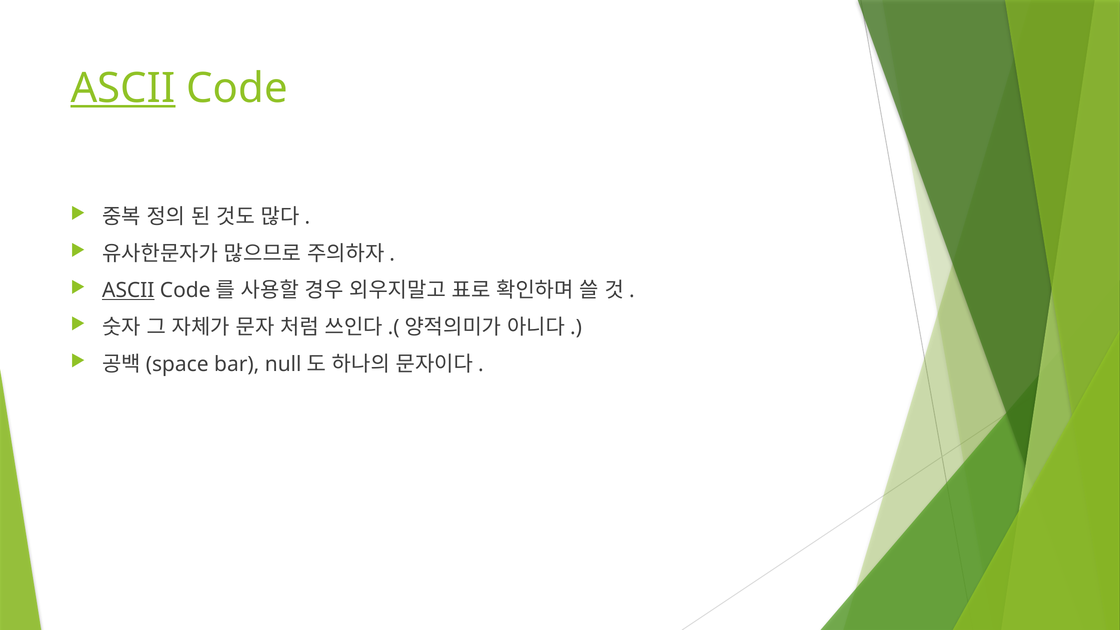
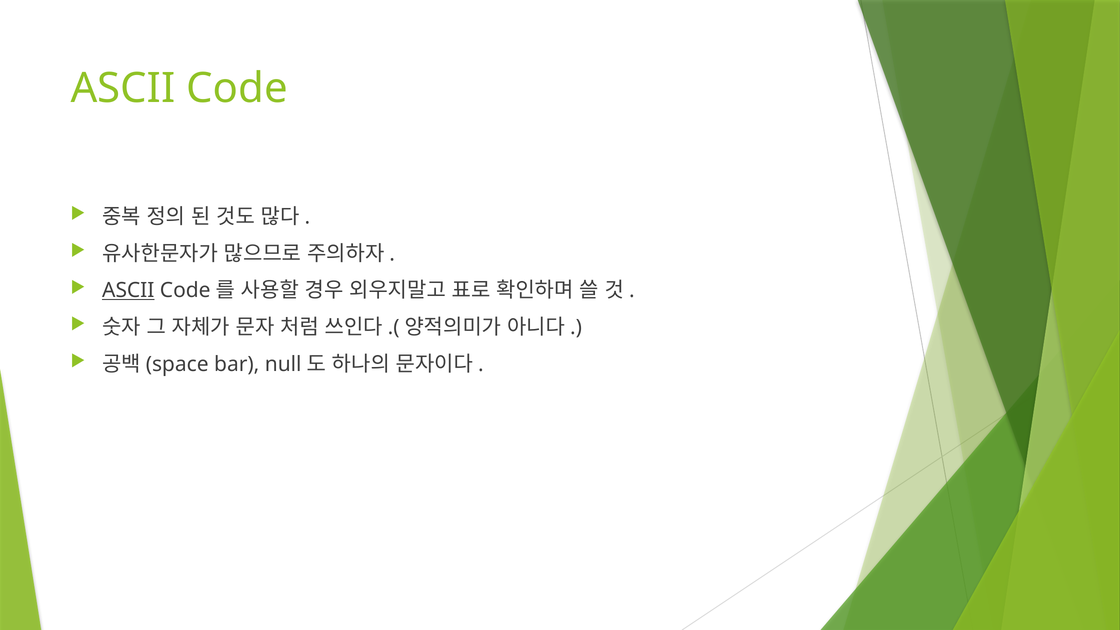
ASCII underline: present -> none (123, 88)
